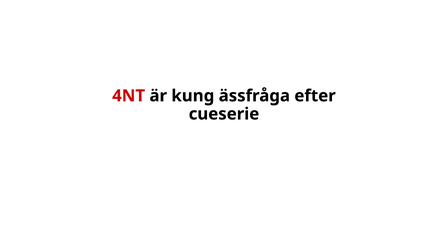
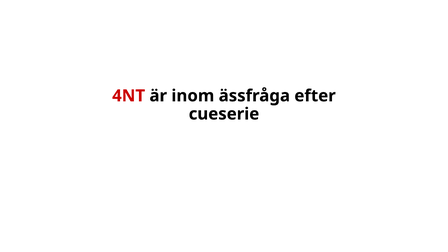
kung: kung -> inom (193, 96)
